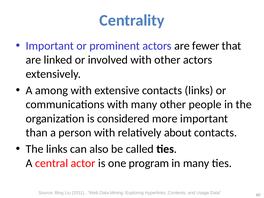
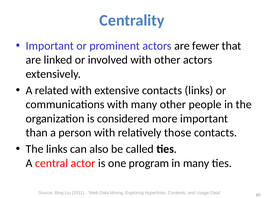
among: among -> related (52, 90)
about: about -> those (178, 133)
